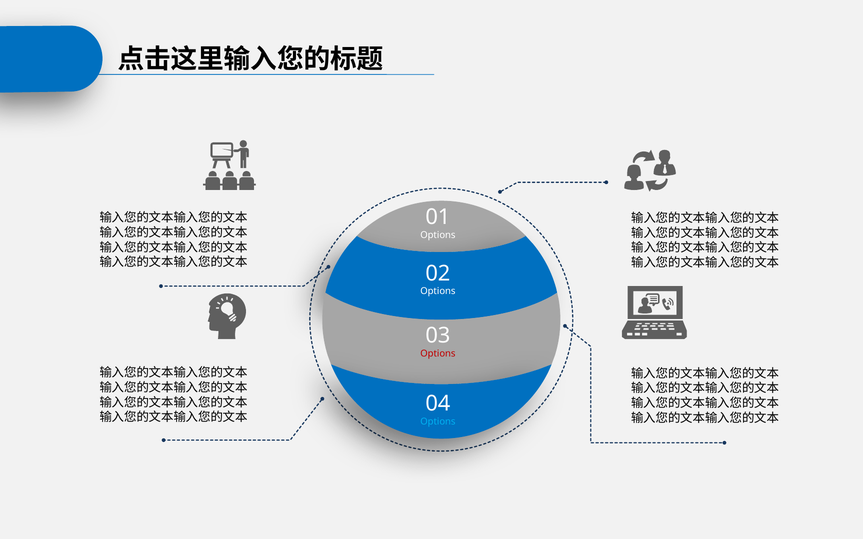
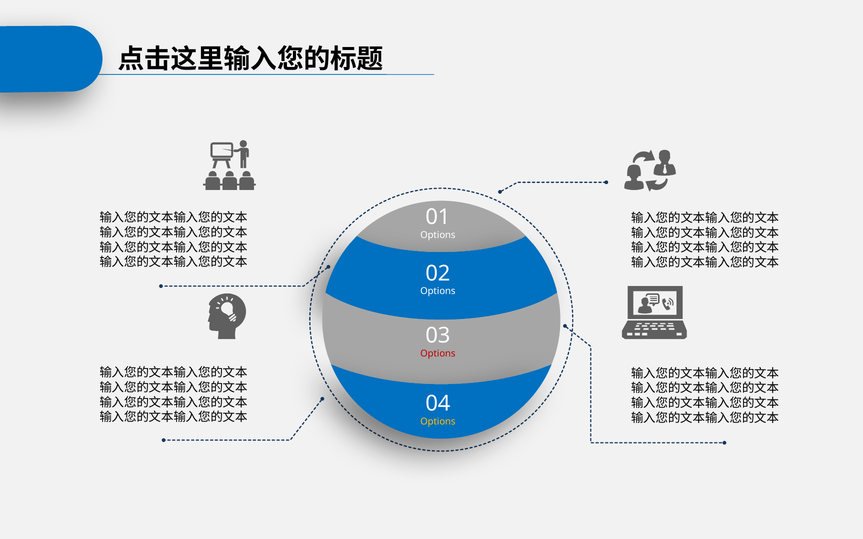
Options colour: light blue -> yellow (438, 422)
